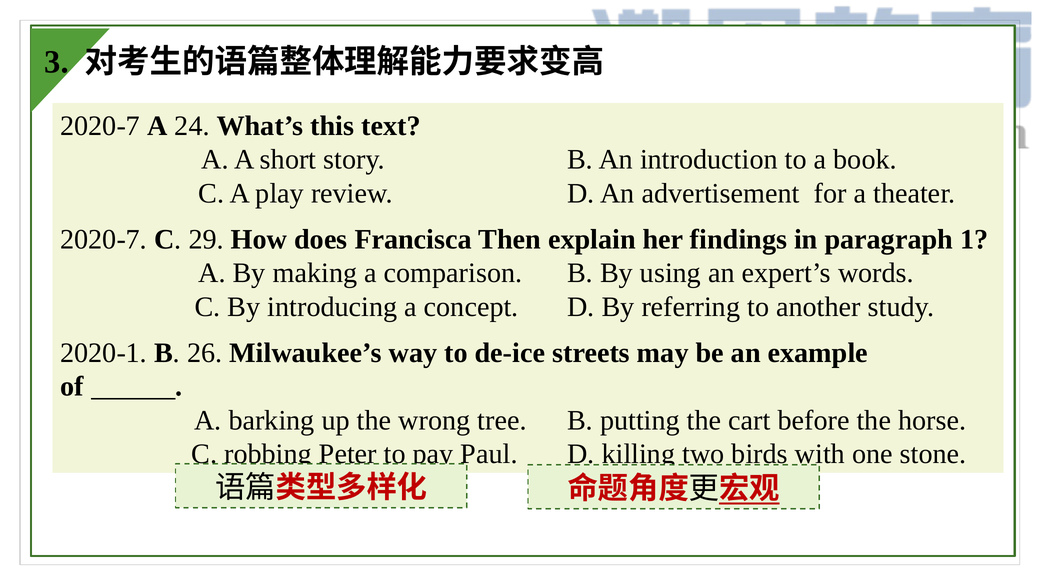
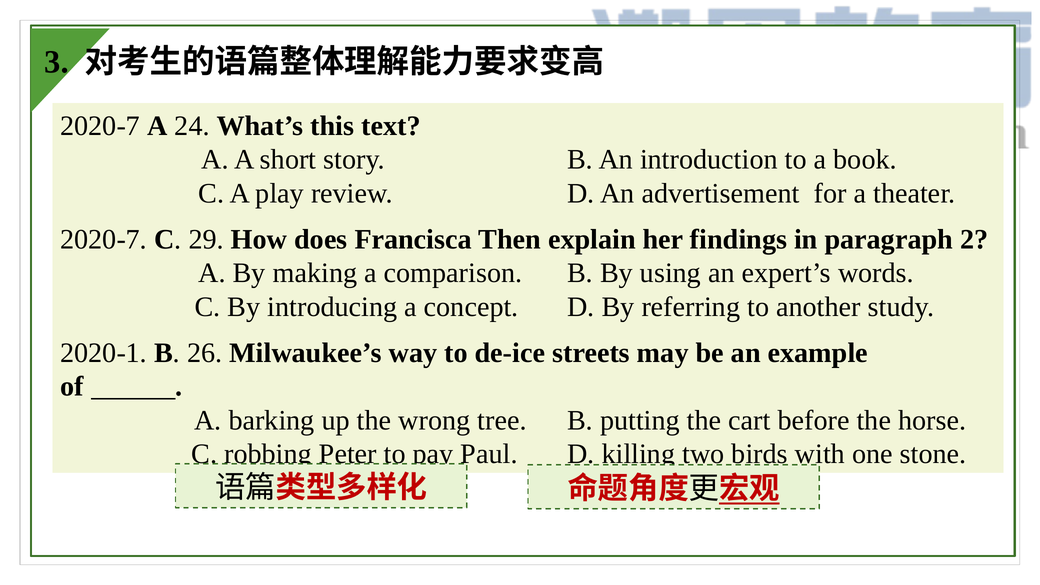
1: 1 -> 2 (974, 239)
